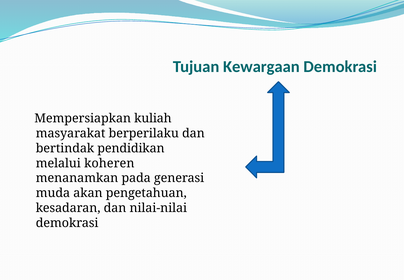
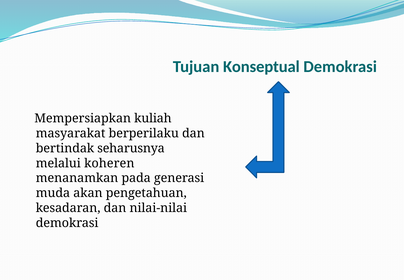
Kewargaan: Kewargaan -> Konseptual (261, 67)
pendidikan: pendidikan -> seharusnya (131, 148)
